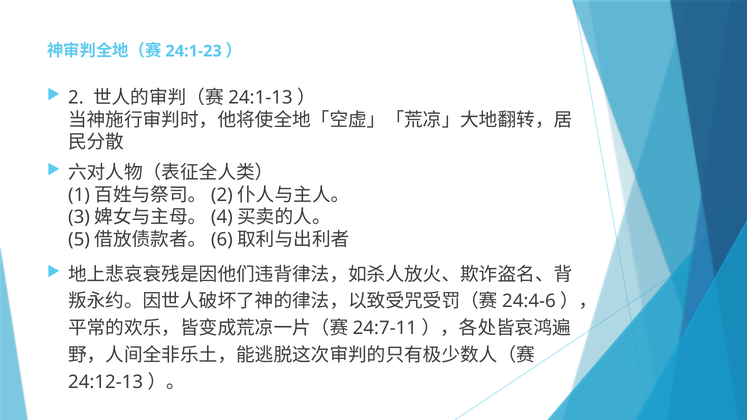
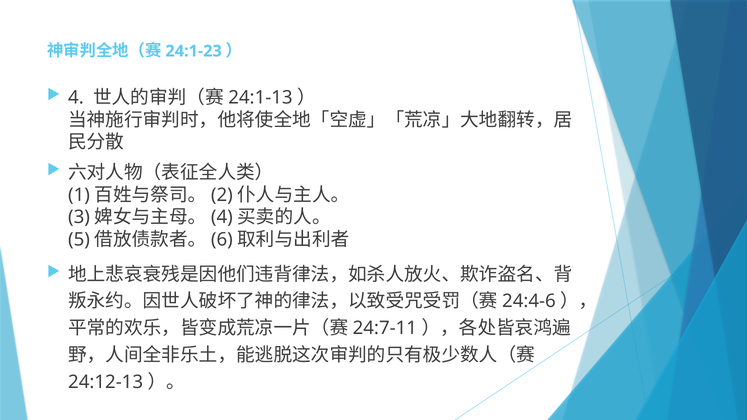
2: 2 -> 4 (76, 98)
